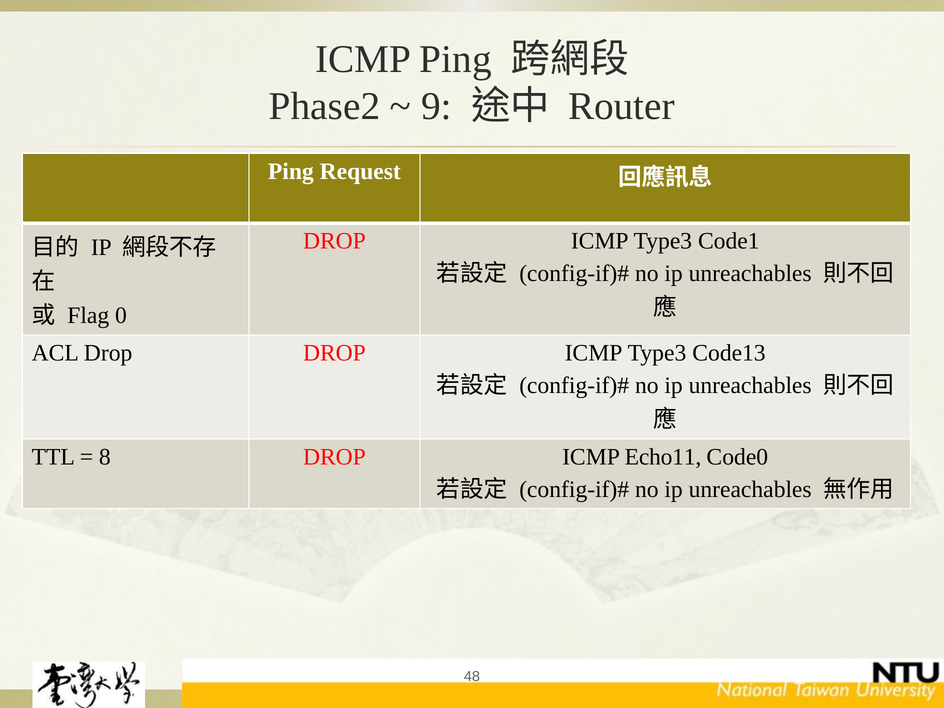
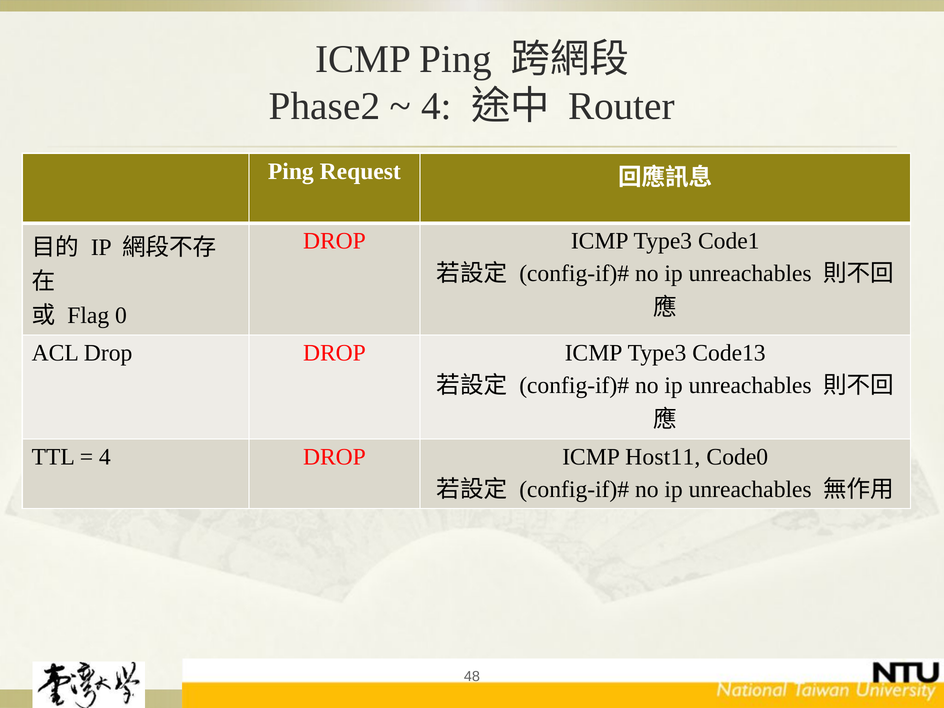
9: 9 -> 4 (436, 107)
8: 8 -> 4 (105, 457)
Echo11: Echo11 -> Host11 (663, 457)
